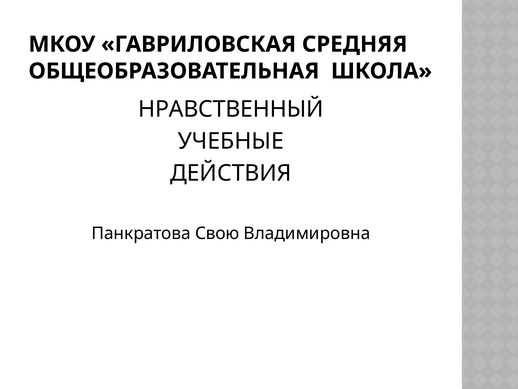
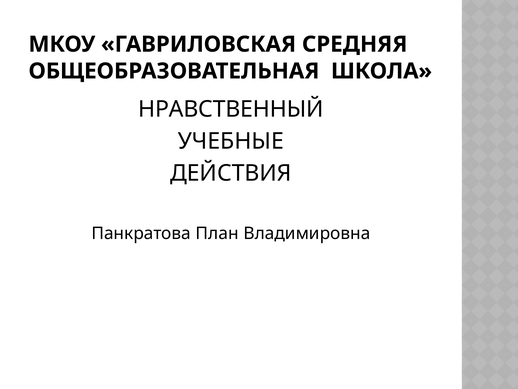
Свою: Свою -> План (217, 233)
